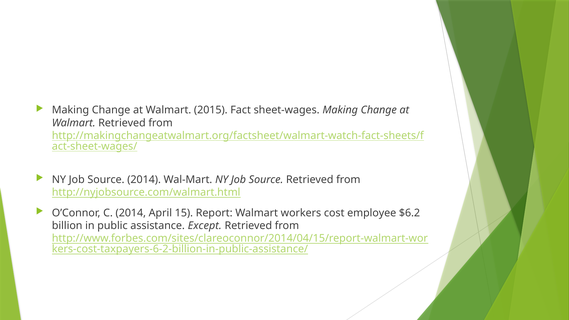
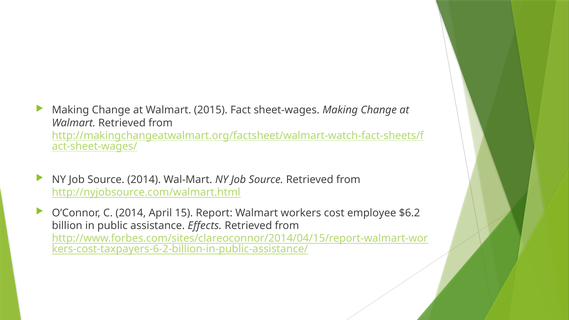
Except: Except -> Effects (205, 226)
